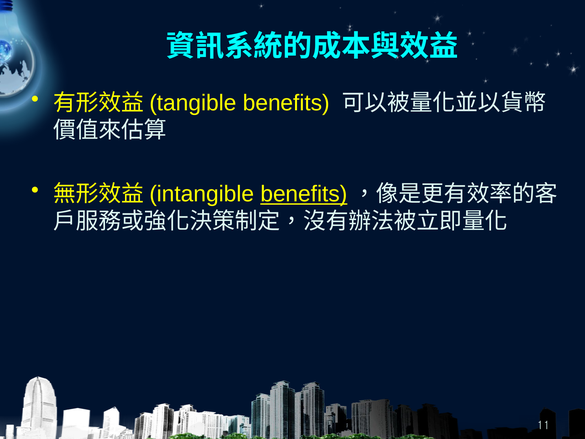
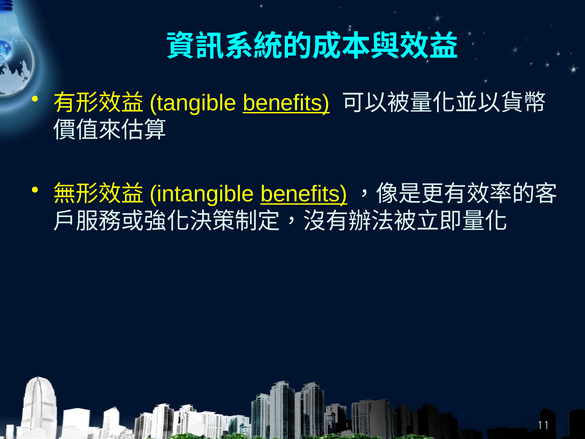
benefits underline: none -> present (286, 103)
